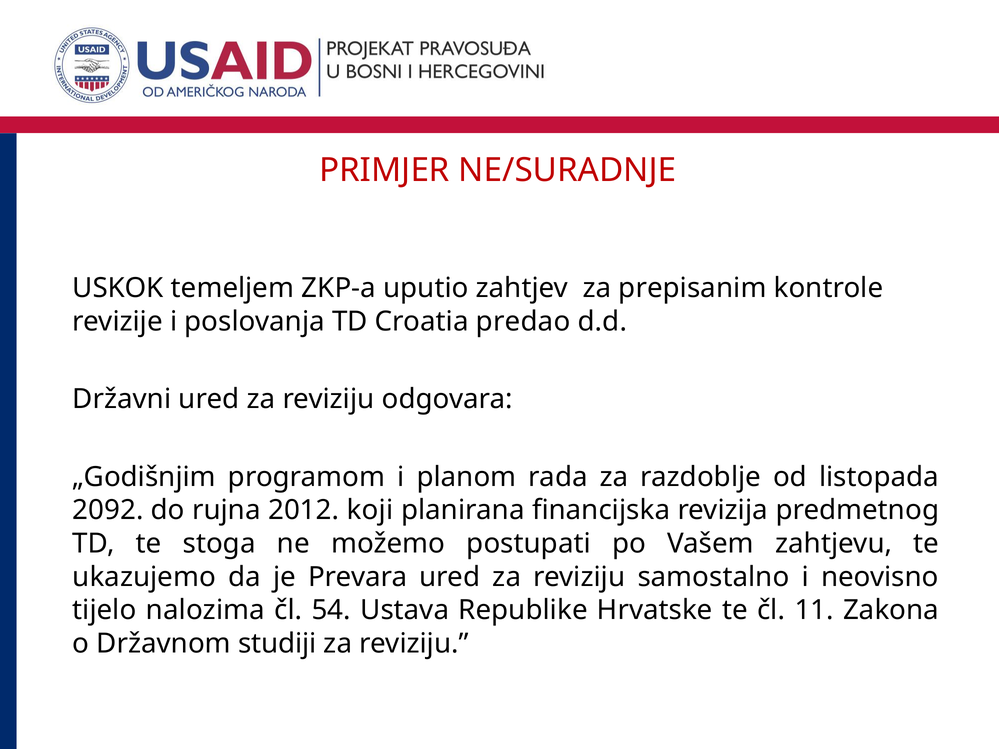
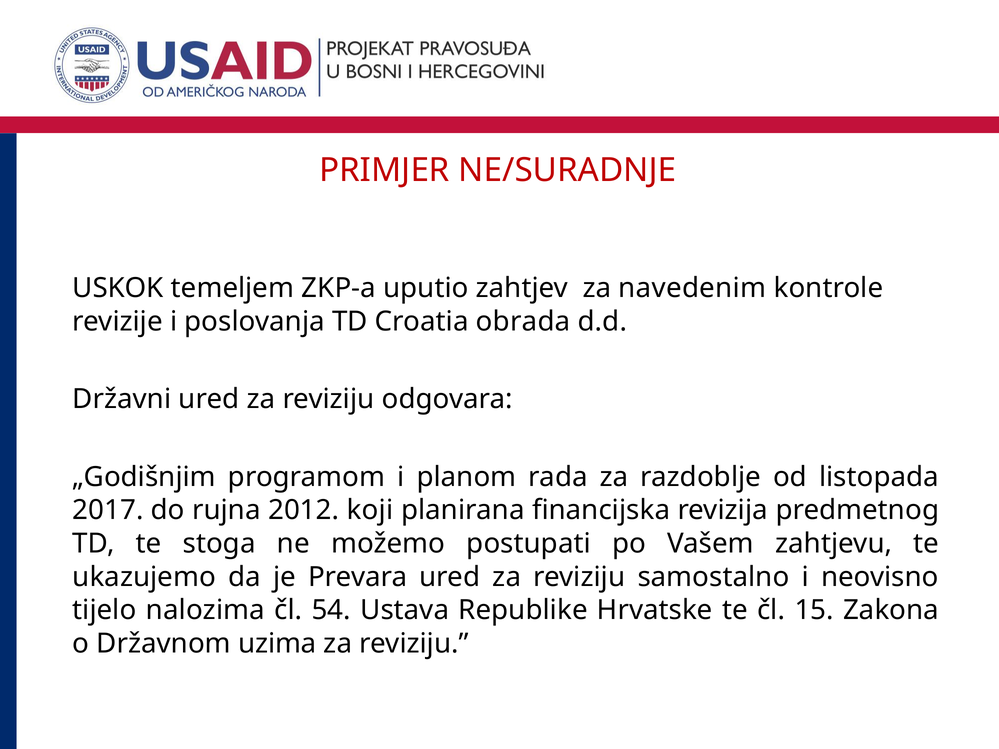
prepisanim: prepisanim -> navedenim (692, 288)
predao: predao -> obrada (523, 321)
2092: 2092 -> 2017 (108, 510)
11: 11 -> 15 (814, 610)
studiji: studiji -> uzima (277, 644)
